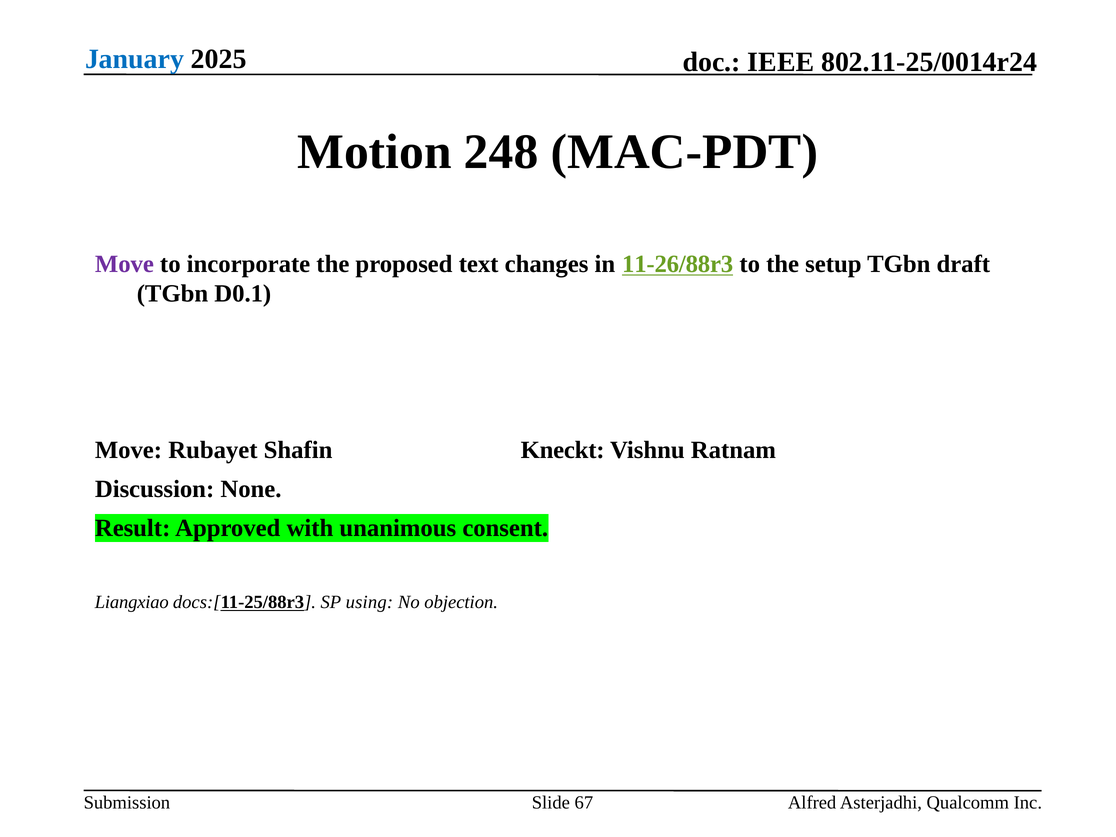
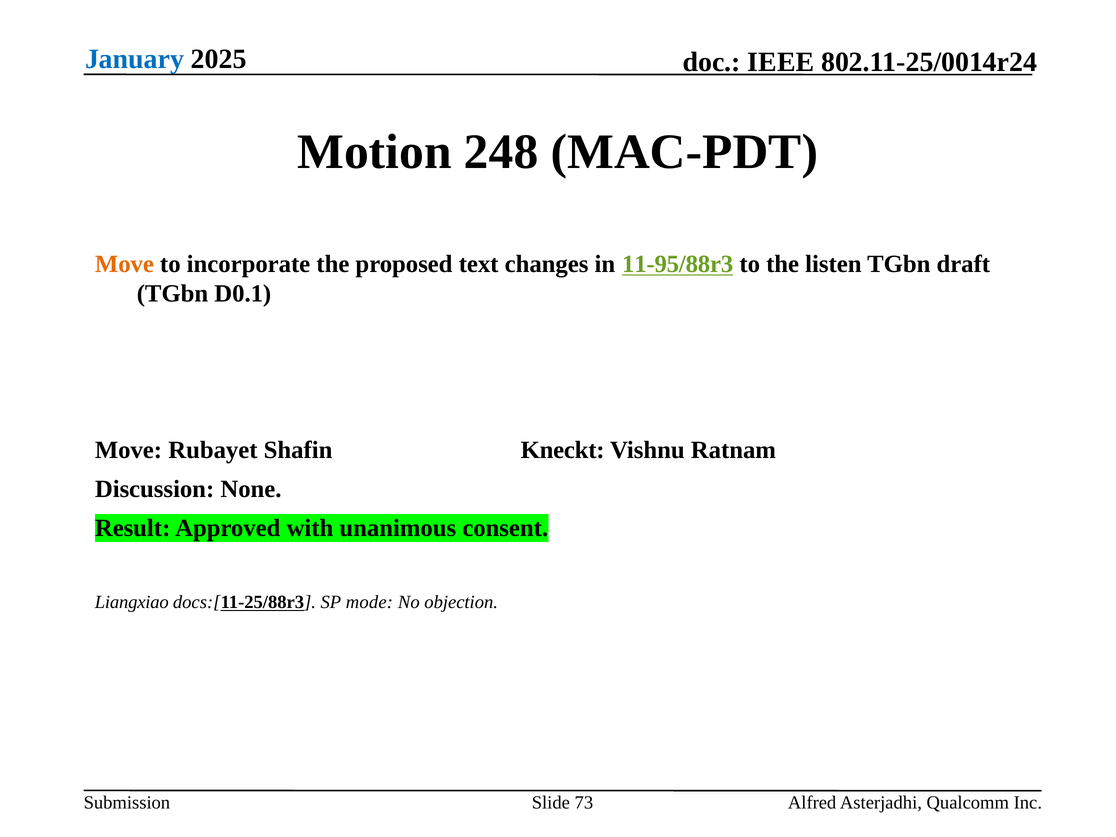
Move colour: purple -> orange (124, 264)
11-26/88r3: 11-26/88r3 -> 11-95/88r3 (678, 264)
setup: setup -> listen (833, 264)
using: using -> mode (369, 602)
67: 67 -> 73 (584, 803)
